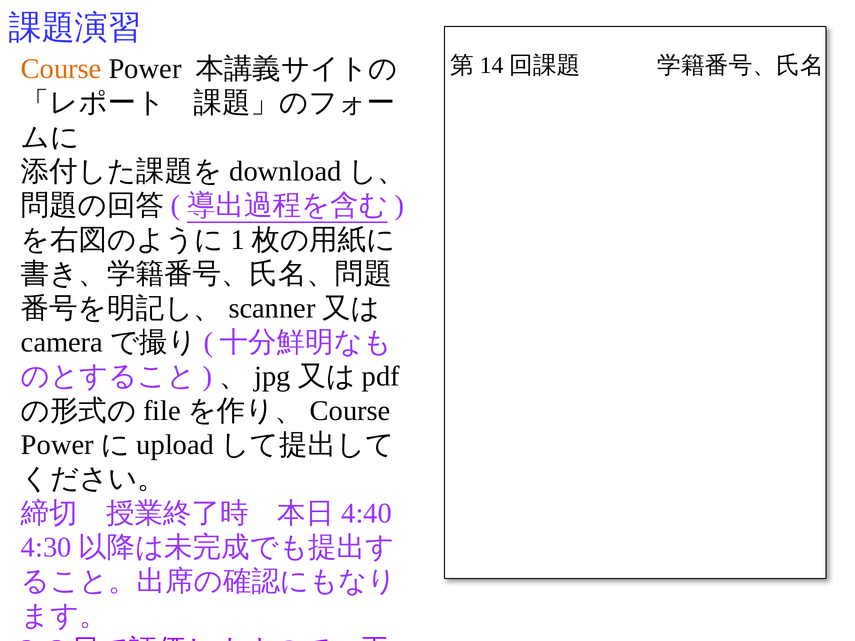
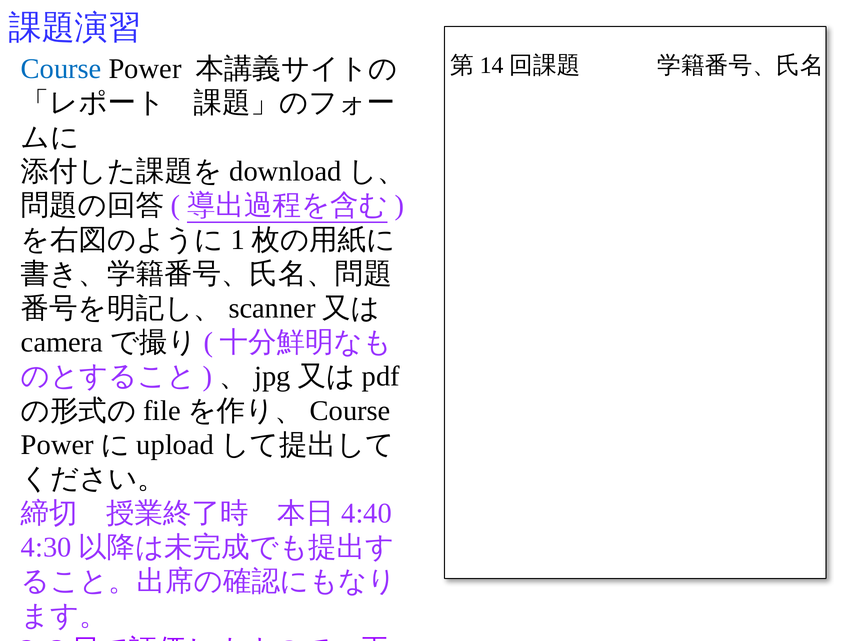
Course colour: orange -> blue (61, 69)
